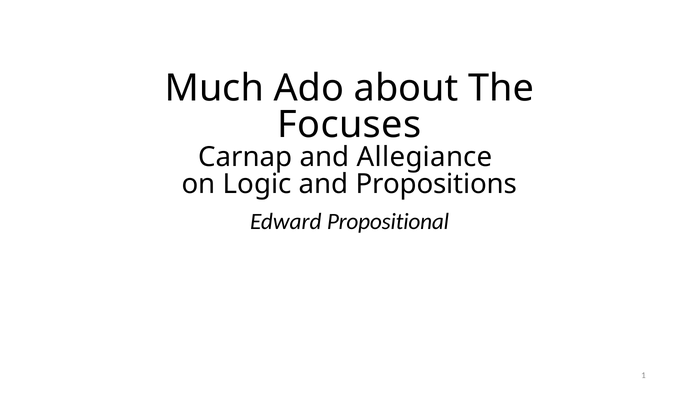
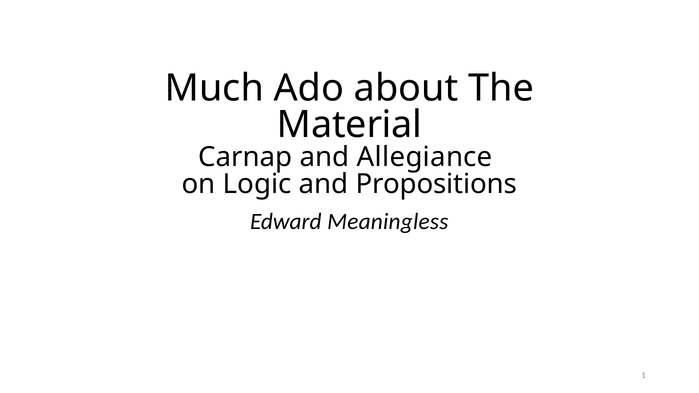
Focuses: Focuses -> Material (350, 125)
Propositional: Propositional -> Meaningless (388, 222)
